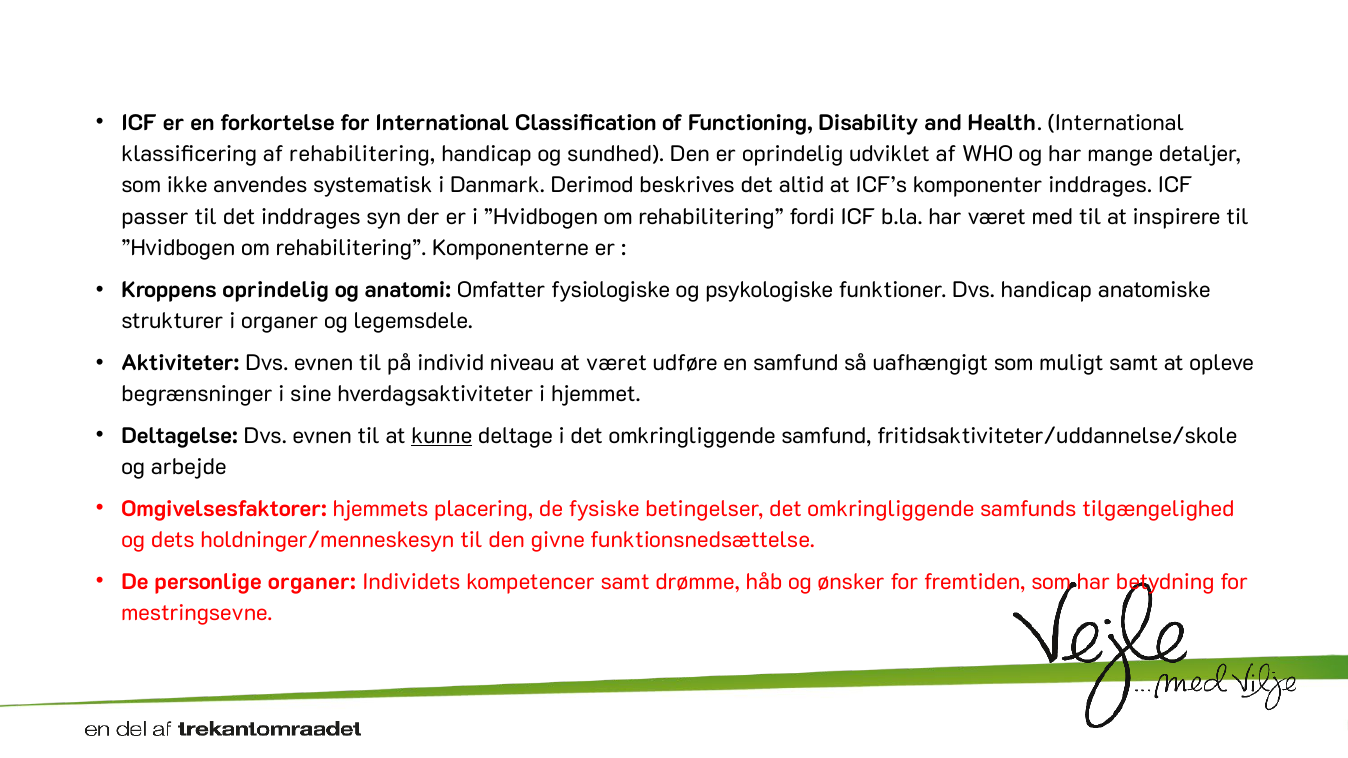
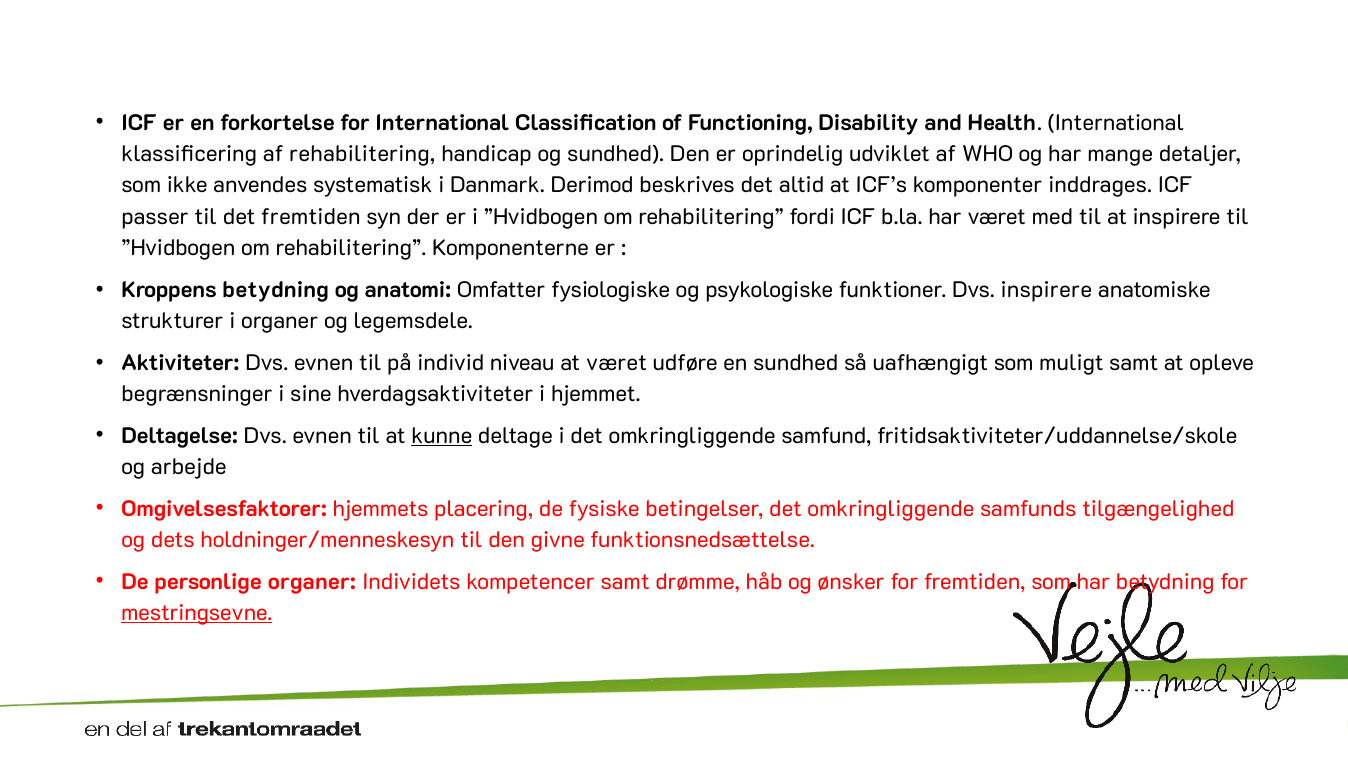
det inddrages: inddrages -> fremtiden (311, 217)
Kroppens oprindelig: oprindelig -> betydning (276, 290)
Dvs handicap: handicap -> inspirere (1046, 290)
en samfund: samfund -> sundhed (796, 363)
mestringsevne underline: none -> present (197, 613)
